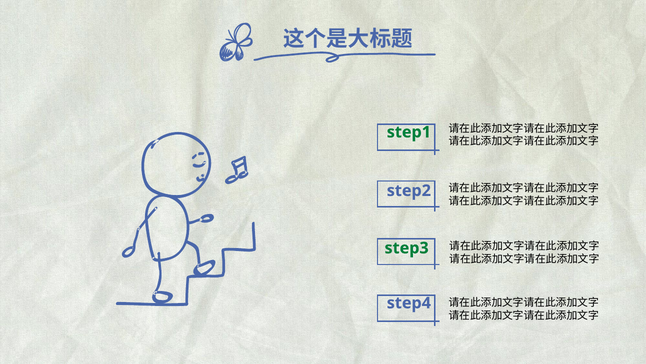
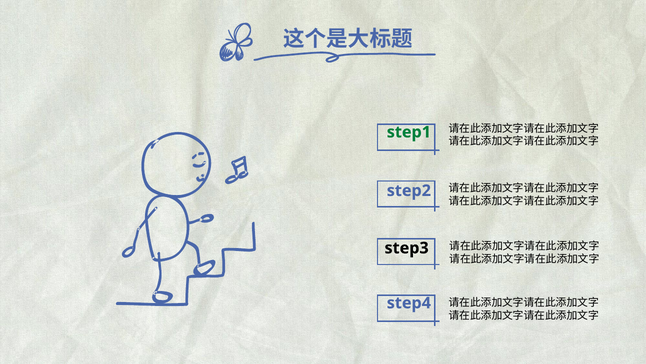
step3 colour: green -> black (407, 248)
